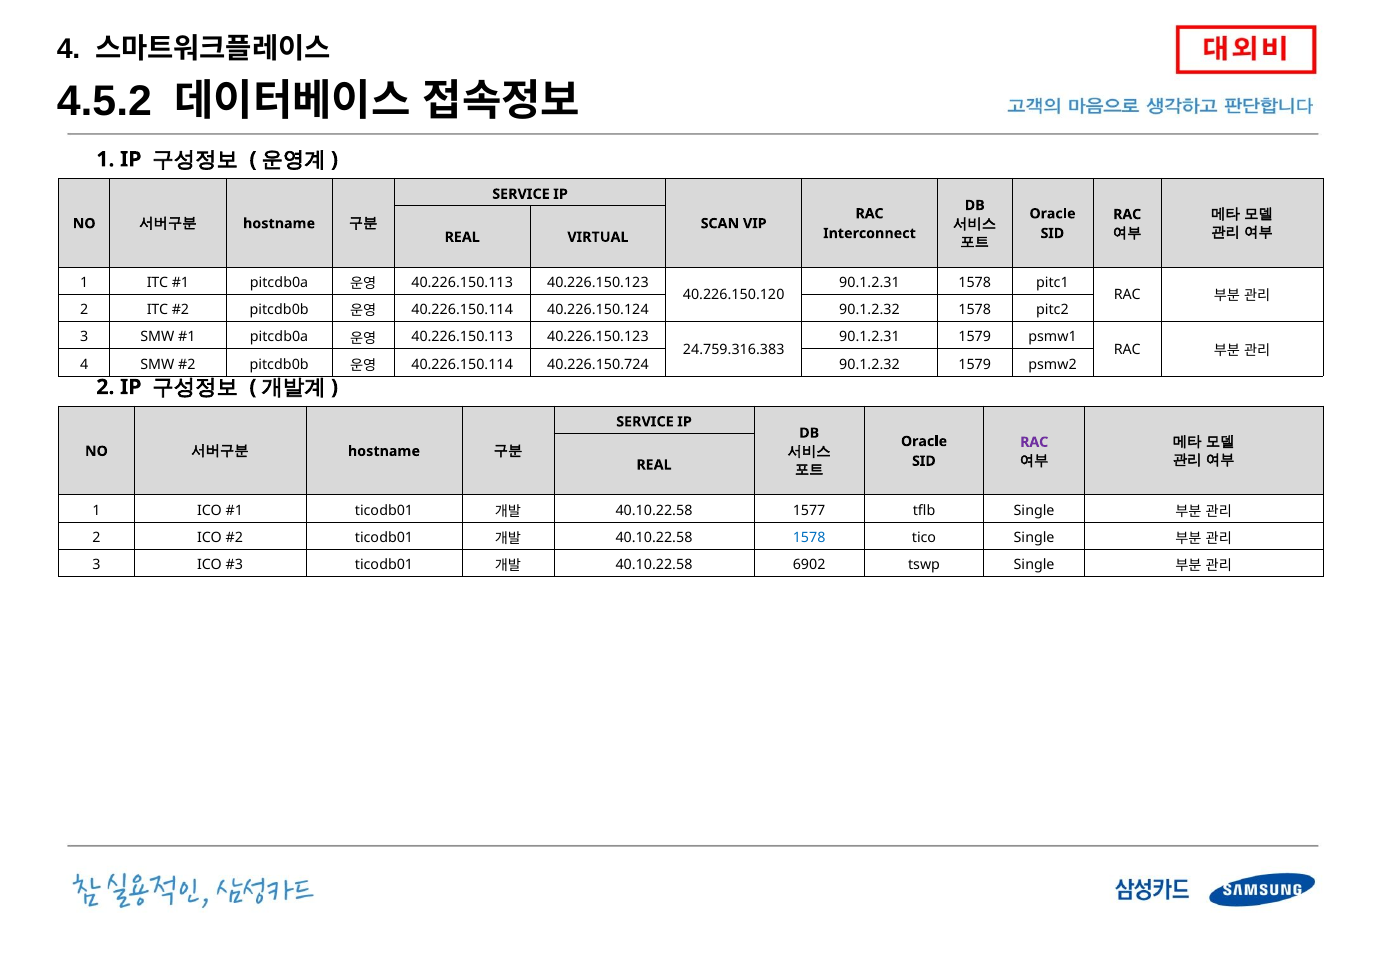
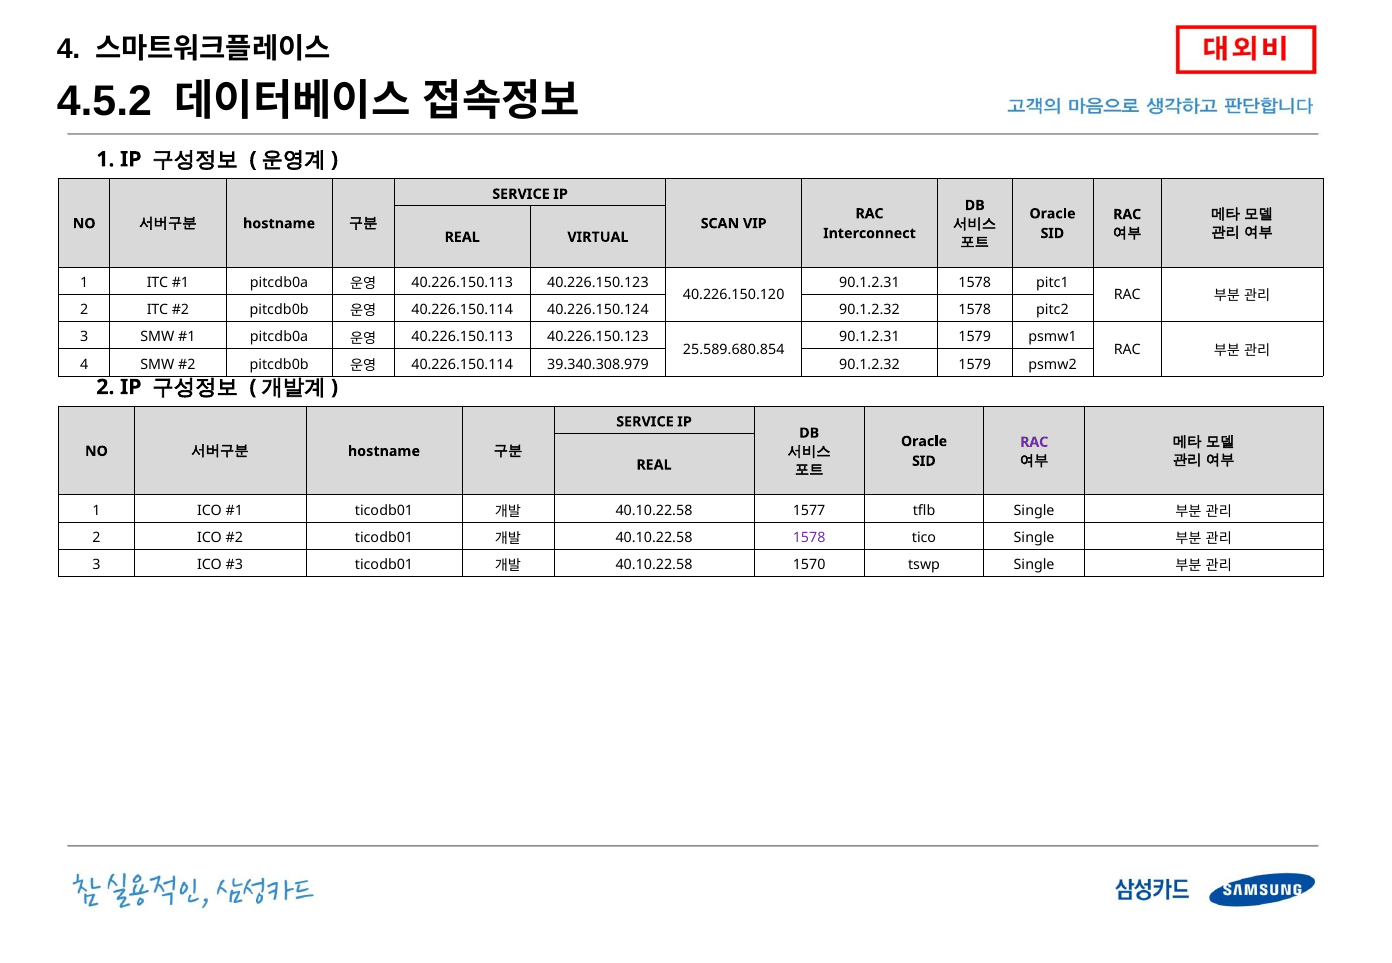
24.759.316.383: 24.759.316.383 -> 25.589.680.854 (734, 350)
40.226.150.724: 40.226.150.724 -> 39.340.308.979 (598, 365)
1578 colour: blue -> purple (809, 538)
6902: 6902 -> 1570 (809, 565)
